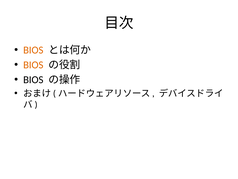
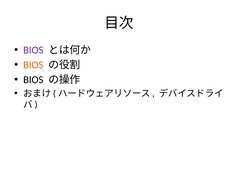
BIOS colour: orange -> purple (33, 50)
